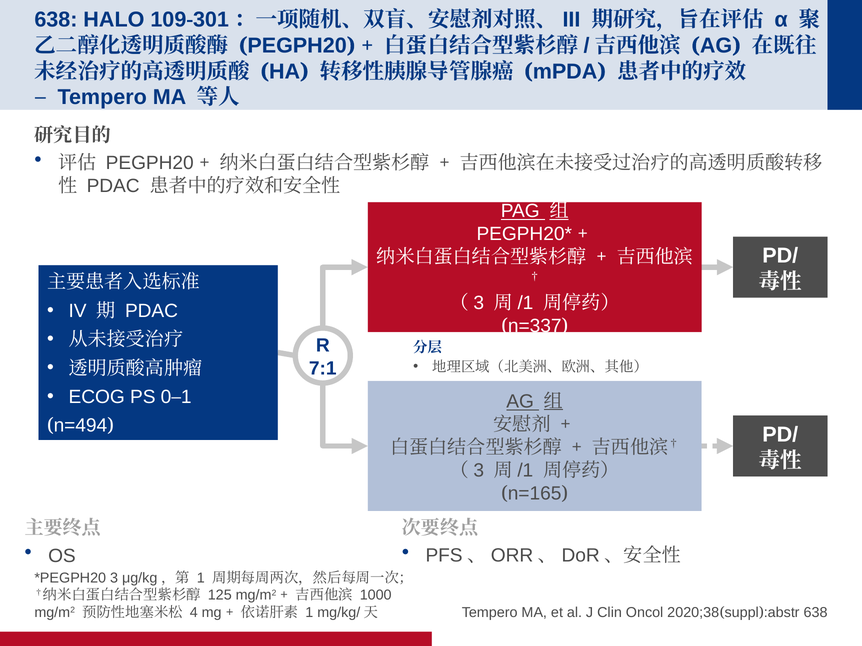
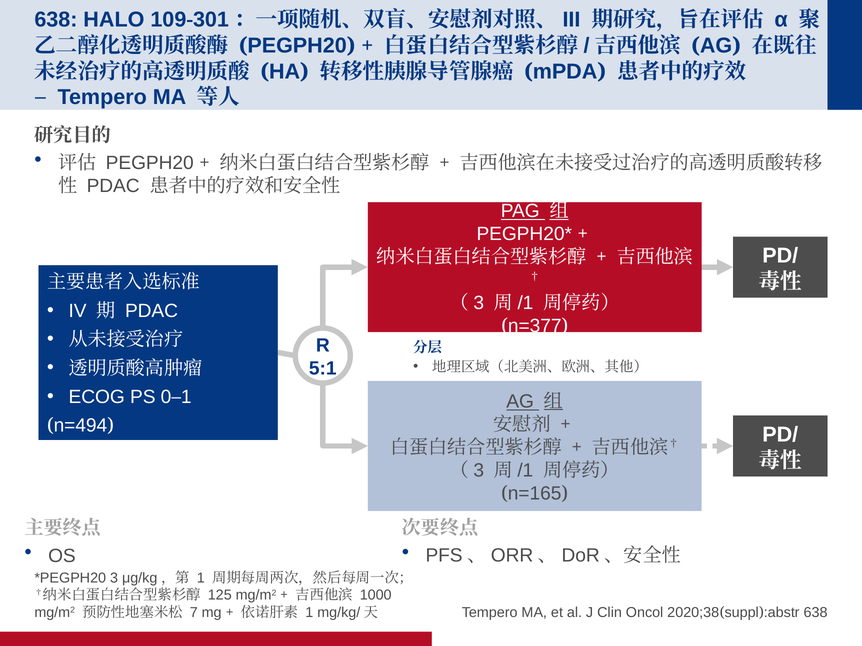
n=337: n=337 -> n=377 (535, 326)
7:1: 7:1 -> 5:1 (323, 369)
4: 4 -> 7 (194, 613)
